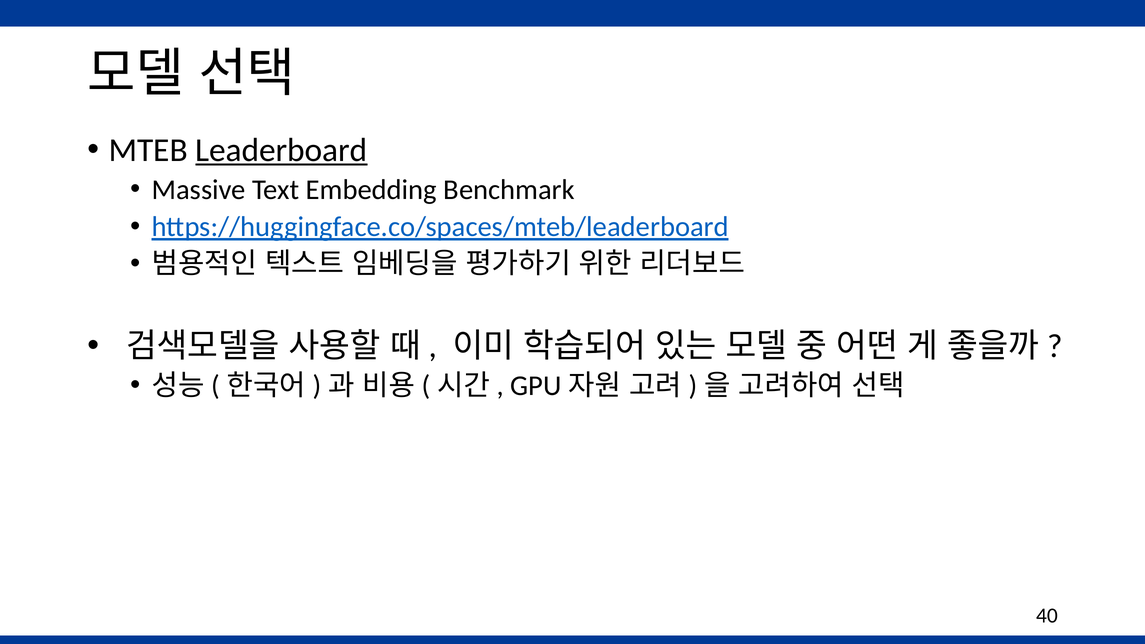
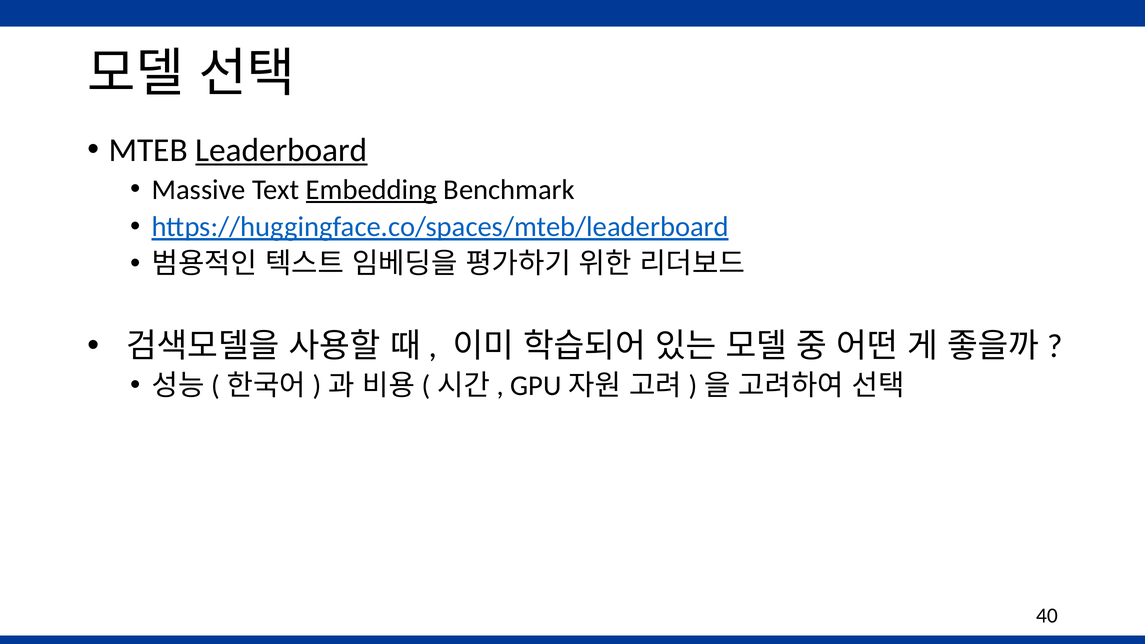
Embedding underline: none -> present (371, 190)
